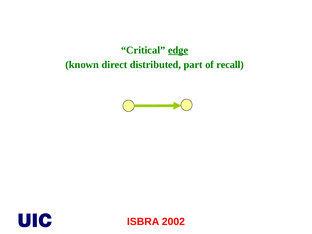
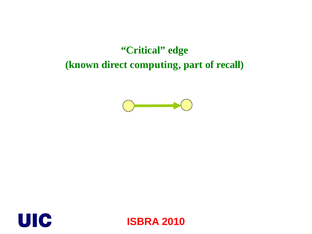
edge underline: present -> none (178, 50)
distributed: distributed -> computing (155, 65)
2002: 2002 -> 2010 (173, 222)
